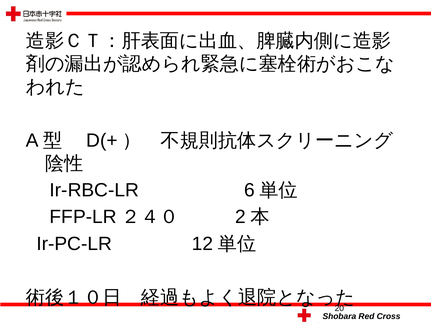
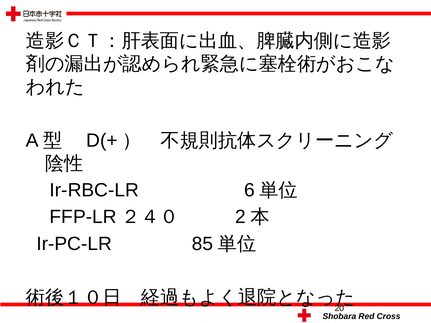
12: 12 -> 85 (202, 244)
